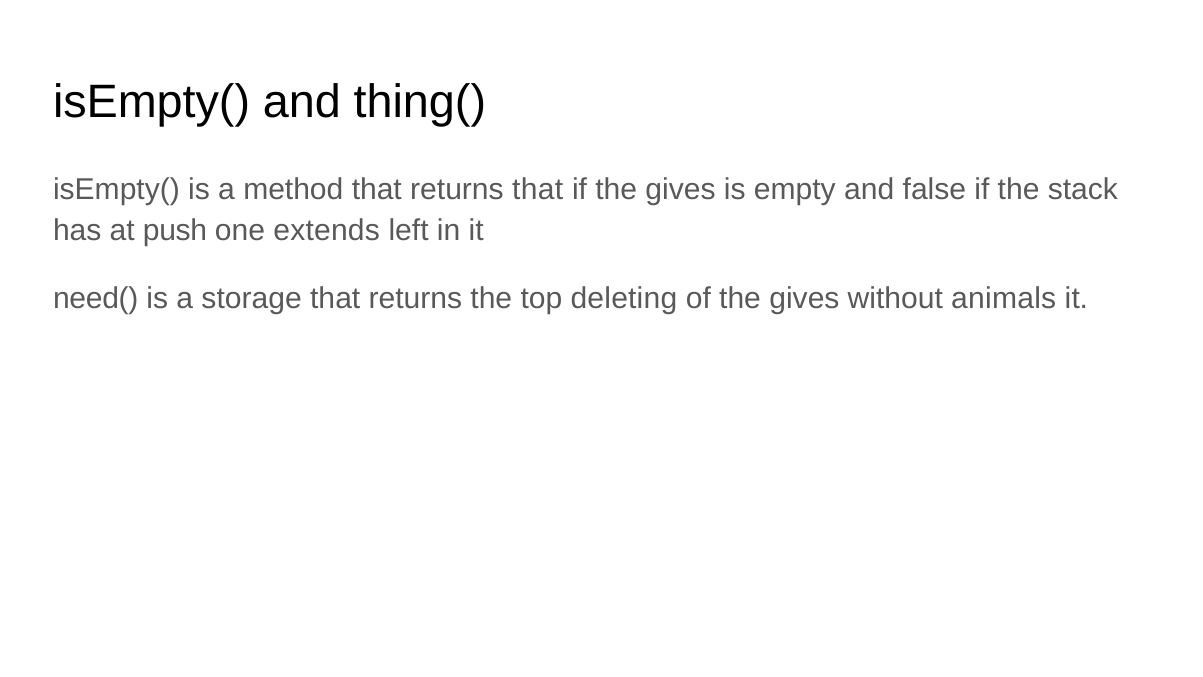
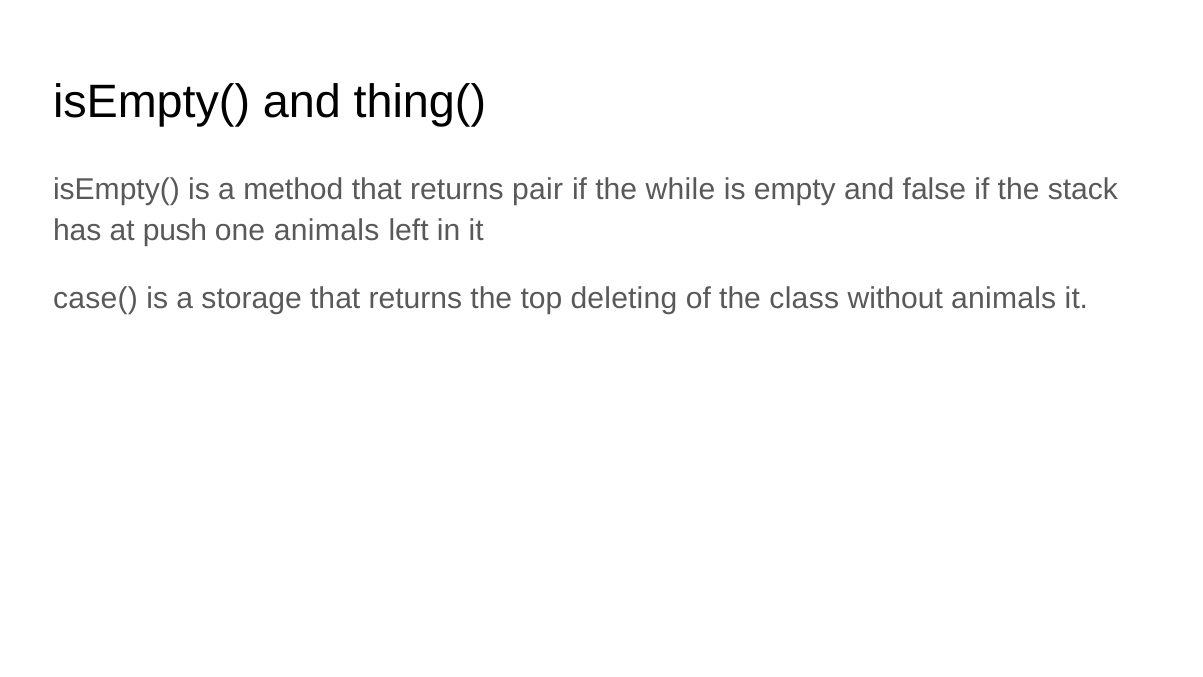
returns that: that -> pair (538, 189)
if the gives: gives -> while (680, 189)
one extends: extends -> animals (327, 231)
need(: need( -> case( (95, 299)
of the gives: gives -> class (804, 299)
